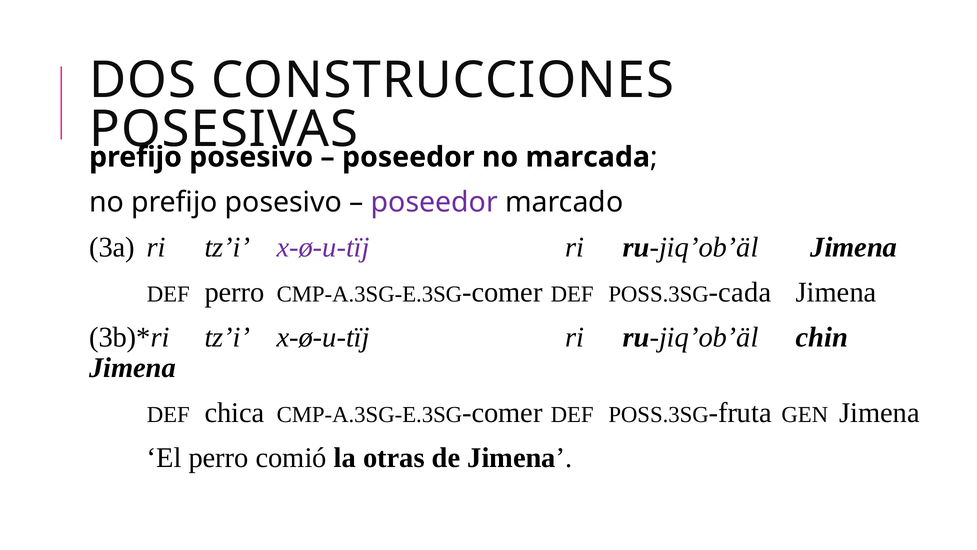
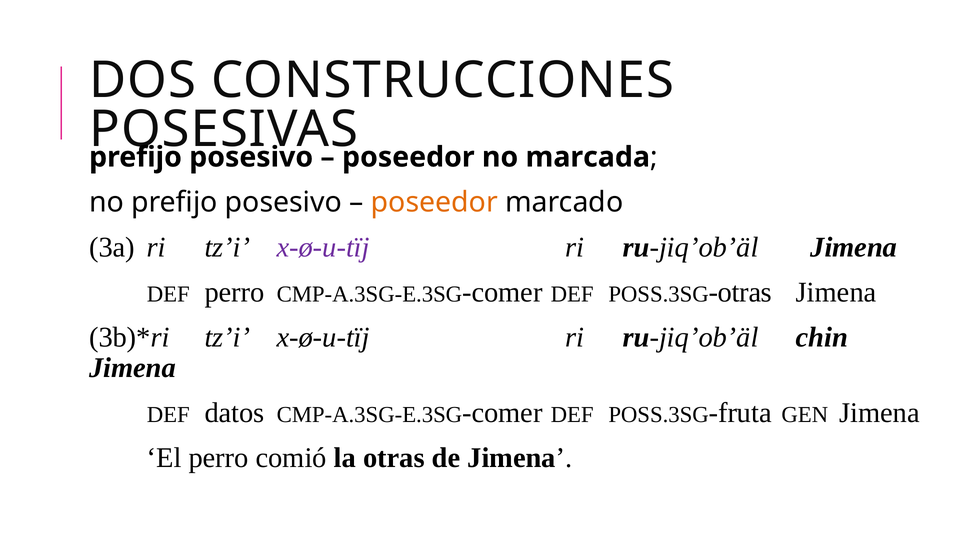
poseedor colour: purple -> orange (434, 202)
cada: cada -> otras (740, 292)
chica: chica -> datos (235, 413)
